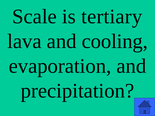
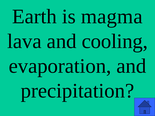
Scale: Scale -> Earth (34, 17)
tertiary: tertiary -> magma (112, 17)
